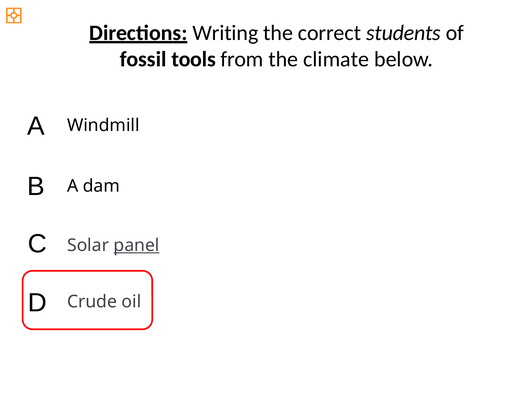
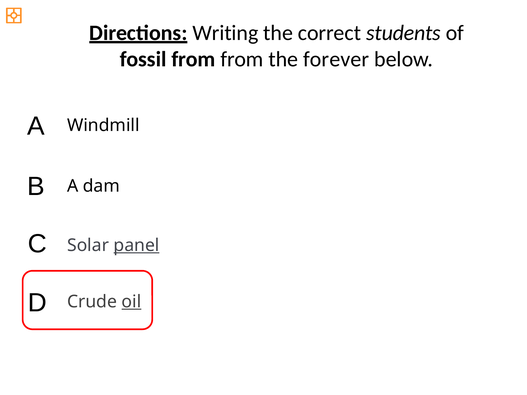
fossil tools: tools -> from (193, 59)
climate: climate -> forever (336, 59)
oil underline: none -> present (131, 302)
